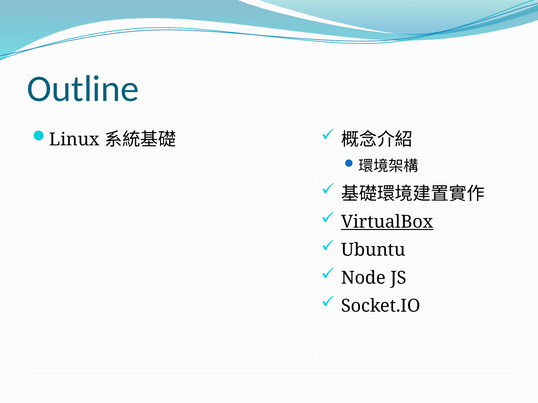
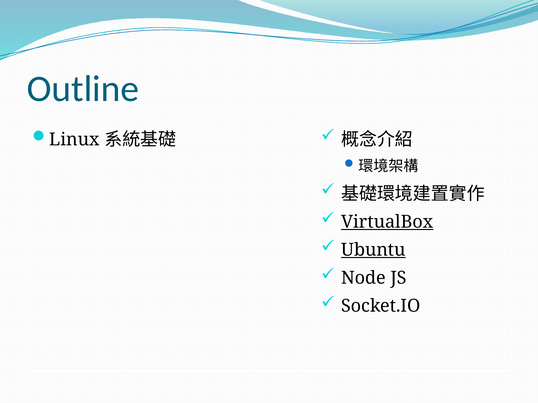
Ubuntu underline: none -> present (373, 250)
